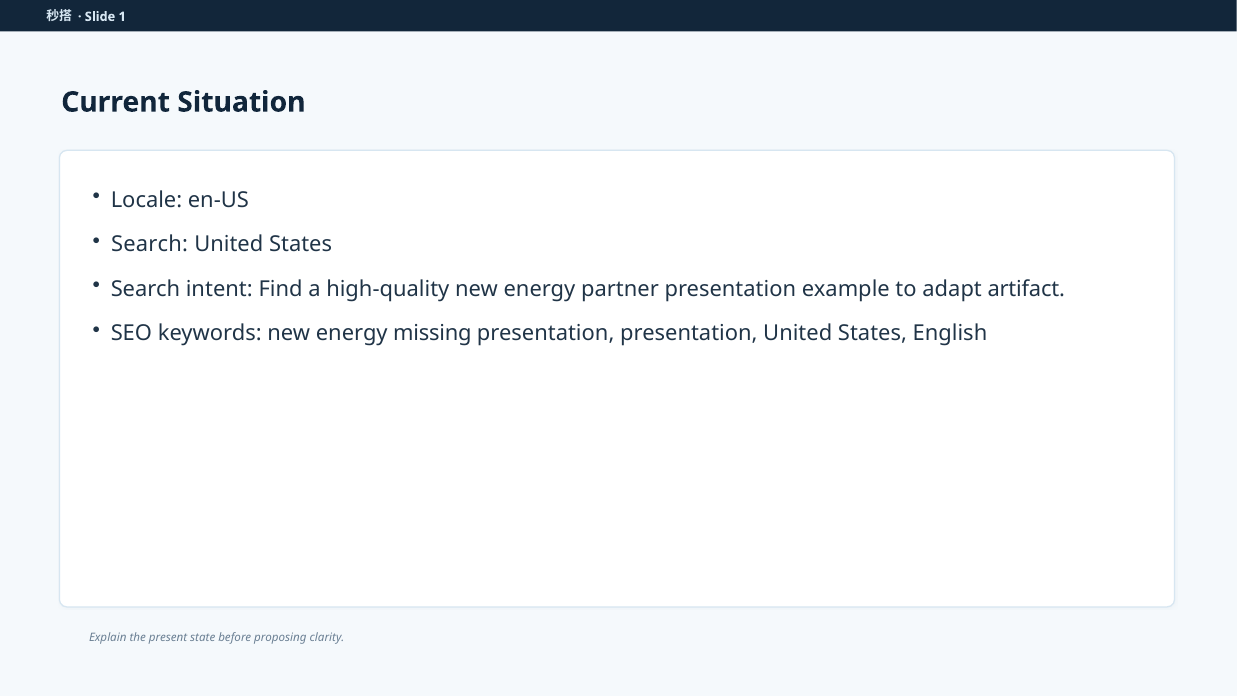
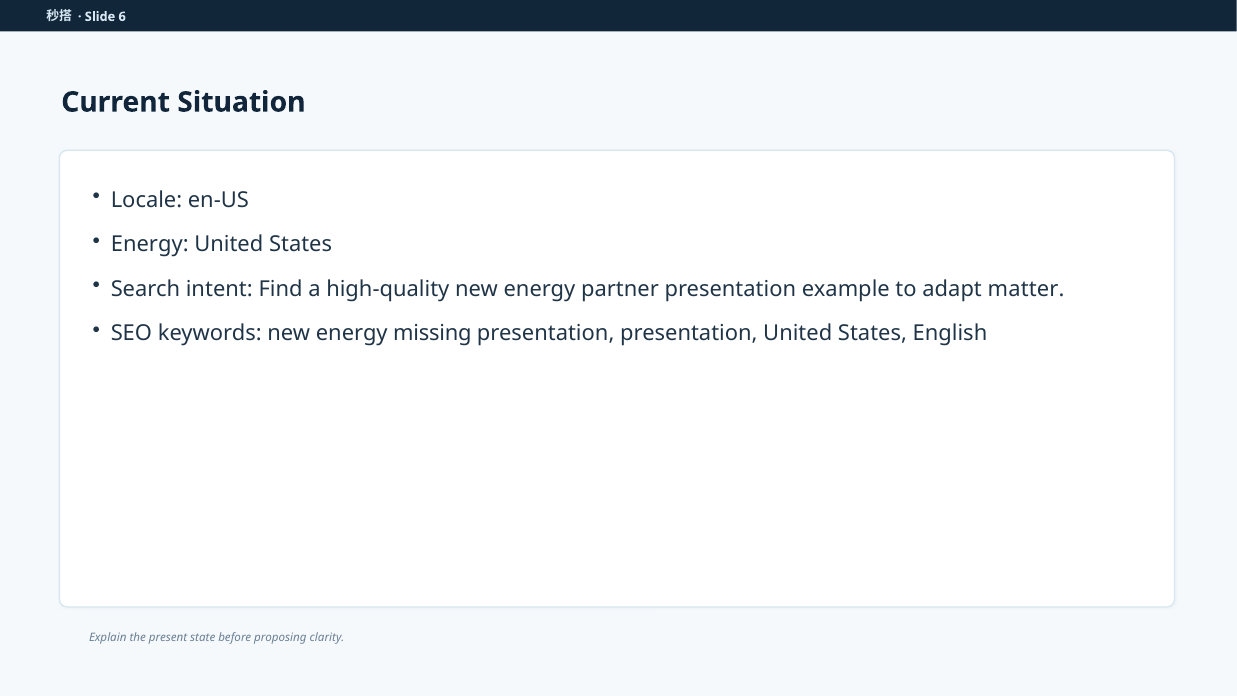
1: 1 -> 6 (122, 17)
Search: Search -> Energy (150, 245)
artifact: artifact -> matter (1026, 289)
